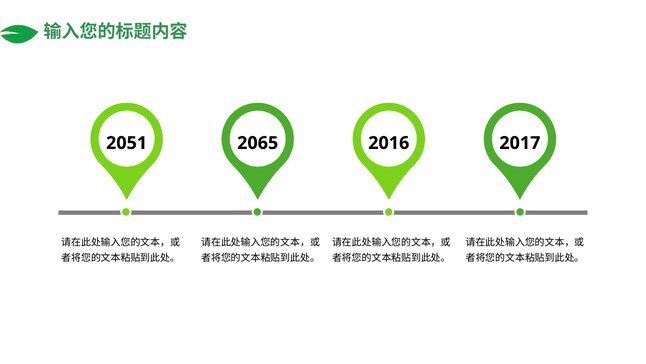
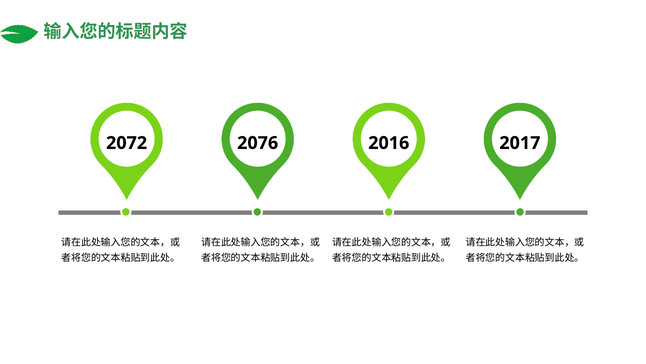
2051: 2051 -> 2072 (127, 143)
2065: 2065 -> 2076 (258, 143)
